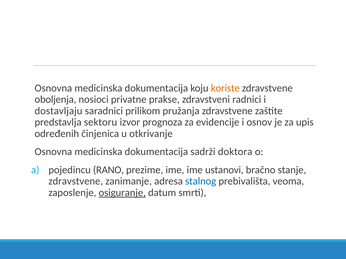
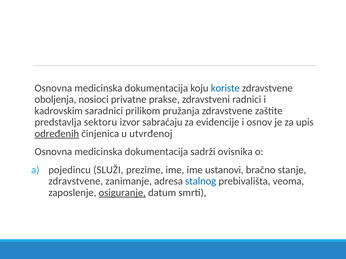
koriste colour: orange -> blue (225, 88)
dostavljaju: dostavljaju -> kadrovskim (59, 111)
prognoza: prognoza -> sabraćaju (162, 122)
određenih underline: none -> present (57, 134)
otkrivanje: otkrivanje -> utvrđenoj (151, 134)
doktora: doktora -> ovisnika (235, 152)
RANO: RANO -> SLUŽI (108, 170)
